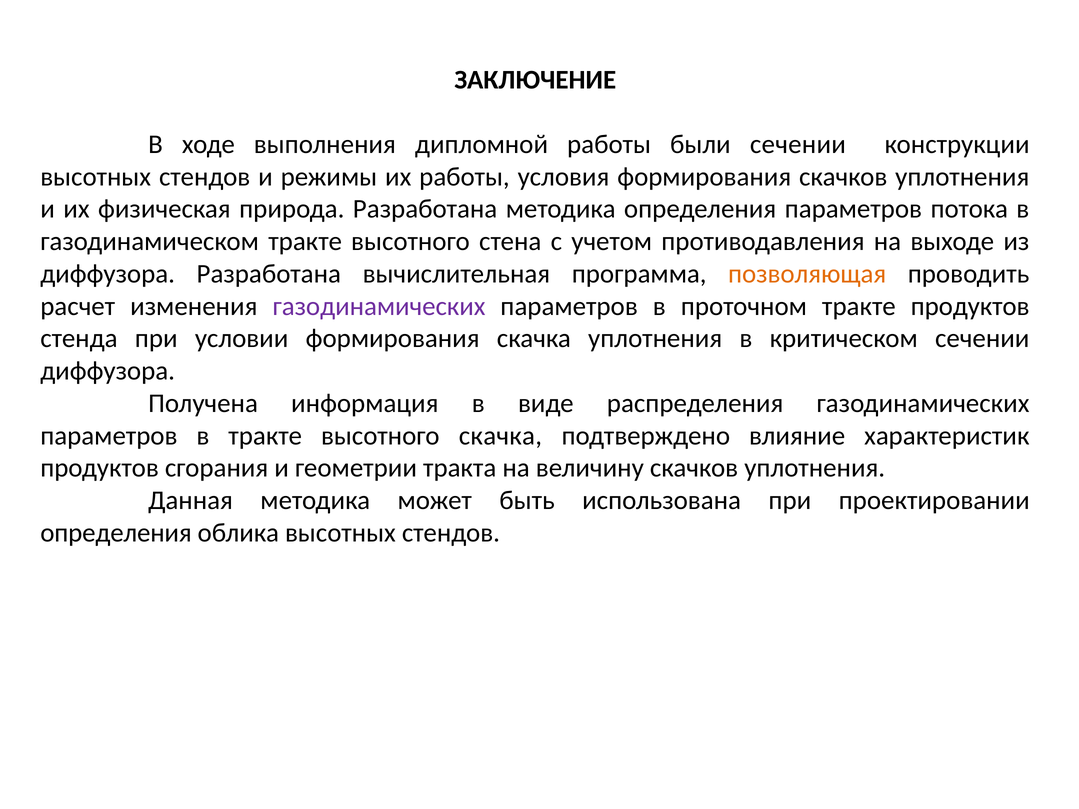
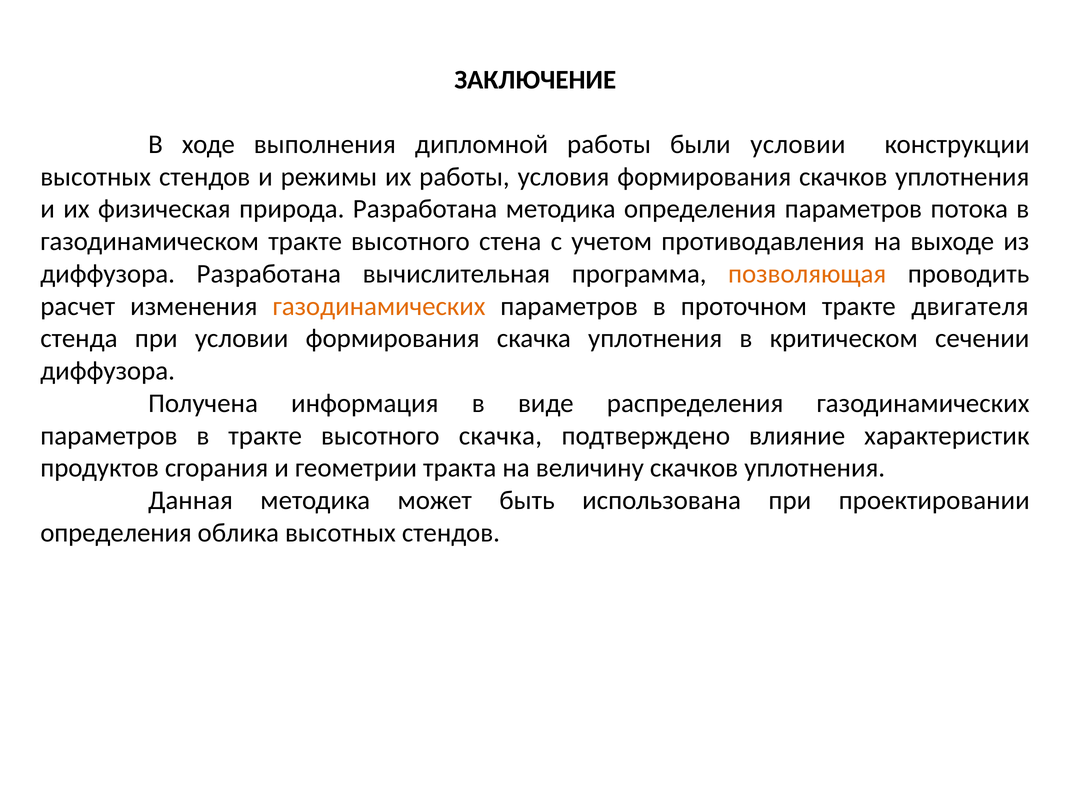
были сечении: сечении -> условии (798, 144)
газодинамических colour: purple -> orange (379, 306)
тракте продуктов: продуктов -> двигателя (970, 306)
